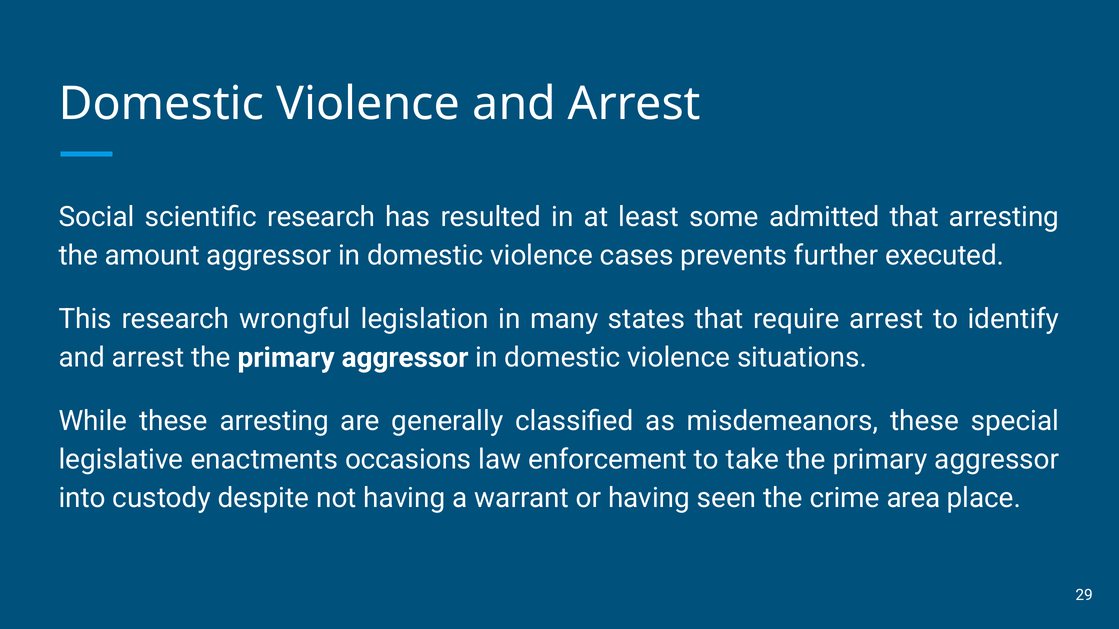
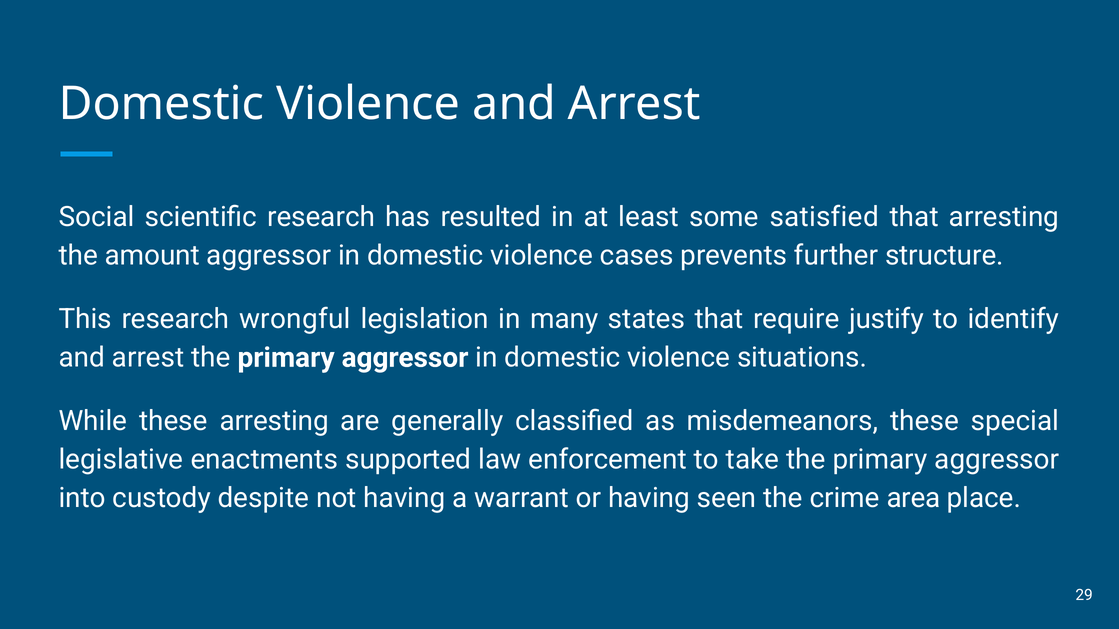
admitted: admitted -> satisfied (824, 217)
executed: executed -> structure (944, 256)
require arrest: arrest -> justify (886, 319)
occasions: occasions -> supported (408, 460)
